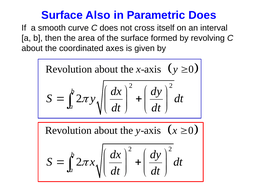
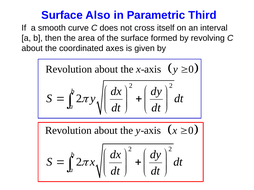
Parametric Does: Does -> Third (202, 15)
